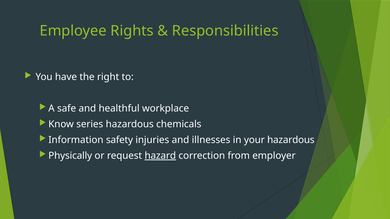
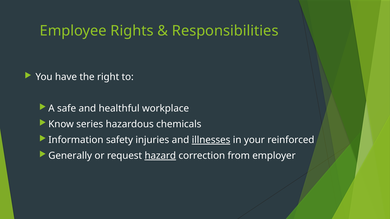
illnesses underline: none -> present (211, 140)
your hazardous: hazardous -> reinforced (291, 140)
Physically: Physically -> Generally (70, 156)
